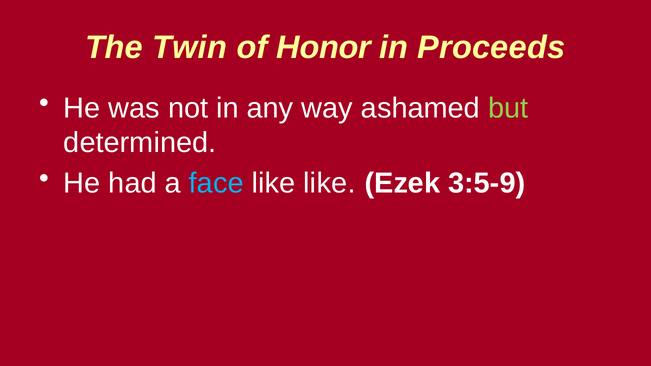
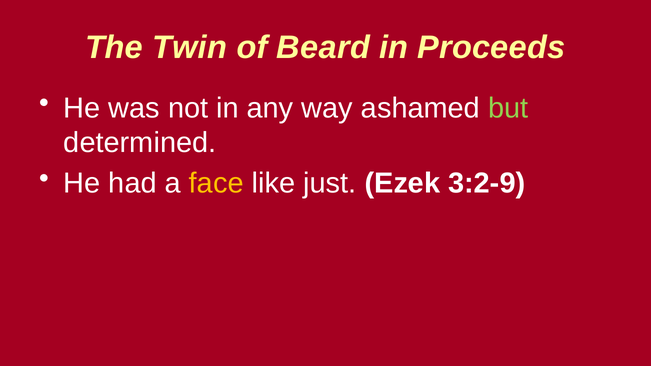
Honor: Honor -> Beard (323, 47)
face colour: light blue -> yellow (216, 183)
like like: like -> just (330, 183)
3:5-9: 3:5-9 -> 3:2-9 (487, 183)
